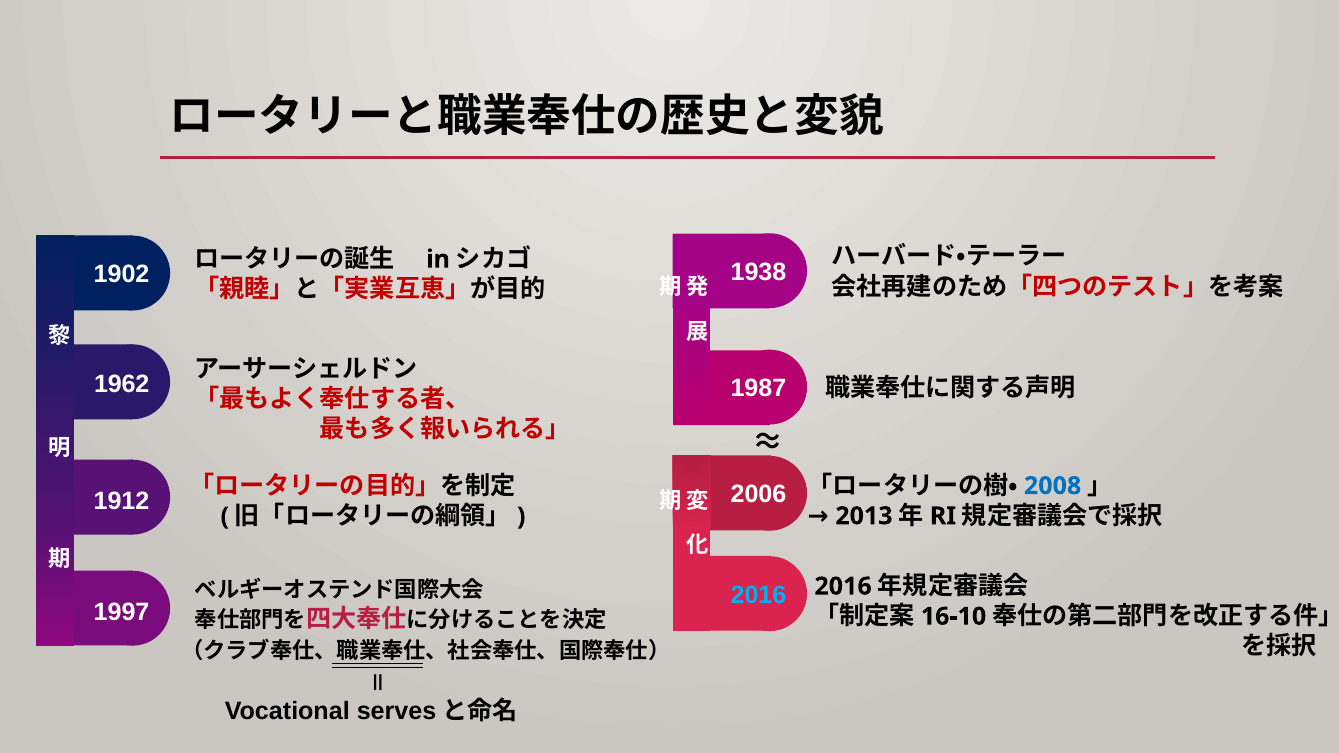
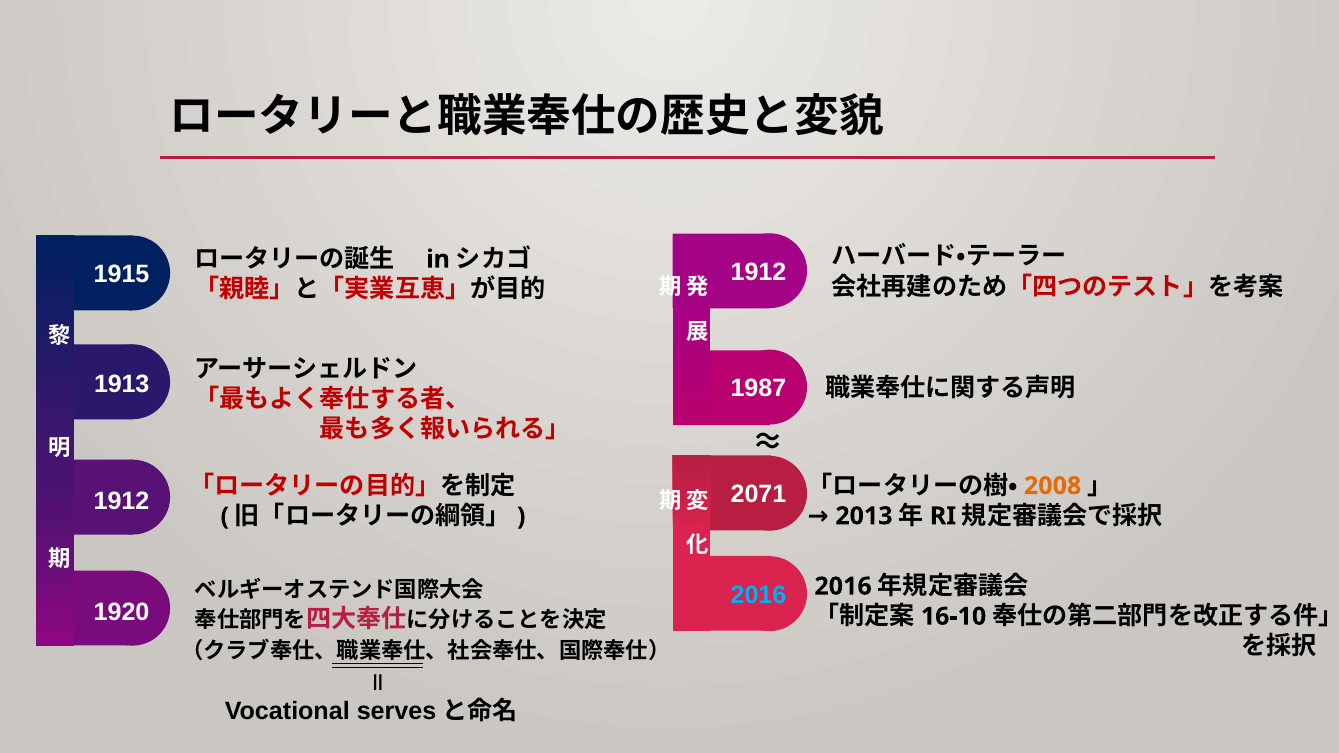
1938: 1938 -> 1912 (758, 272)
1902: 1902 -> 1915 (122, 275)
1962: 1962 -> 1913 (122, 384)
2006: 2006 -> 2071 (758, 495)
2008 colour: blue -> orange (1053, 486)
1997: 1997 -> 1920 (122, 612)
